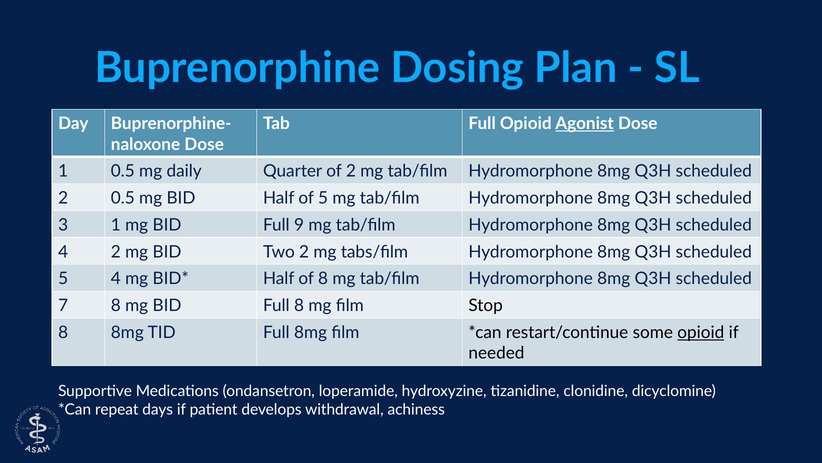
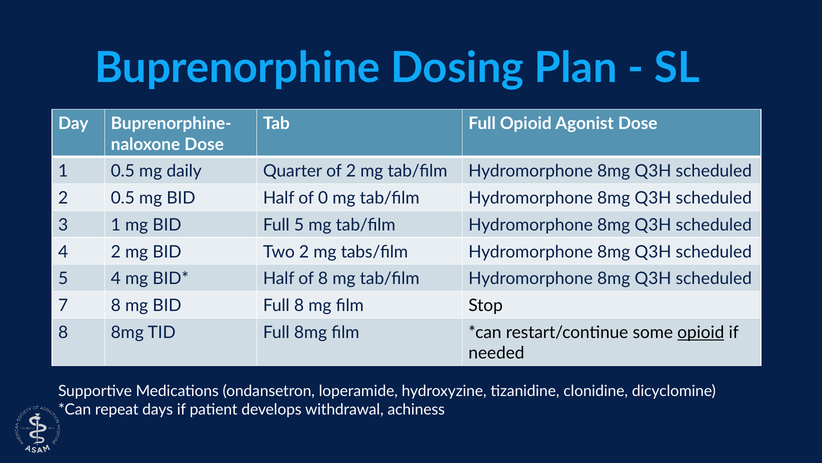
Agonist underline: present -> none (585, 124)
of 5: 5 -> 0 (323, 198)
Full 9: 9 -> 5 (299, 225)
